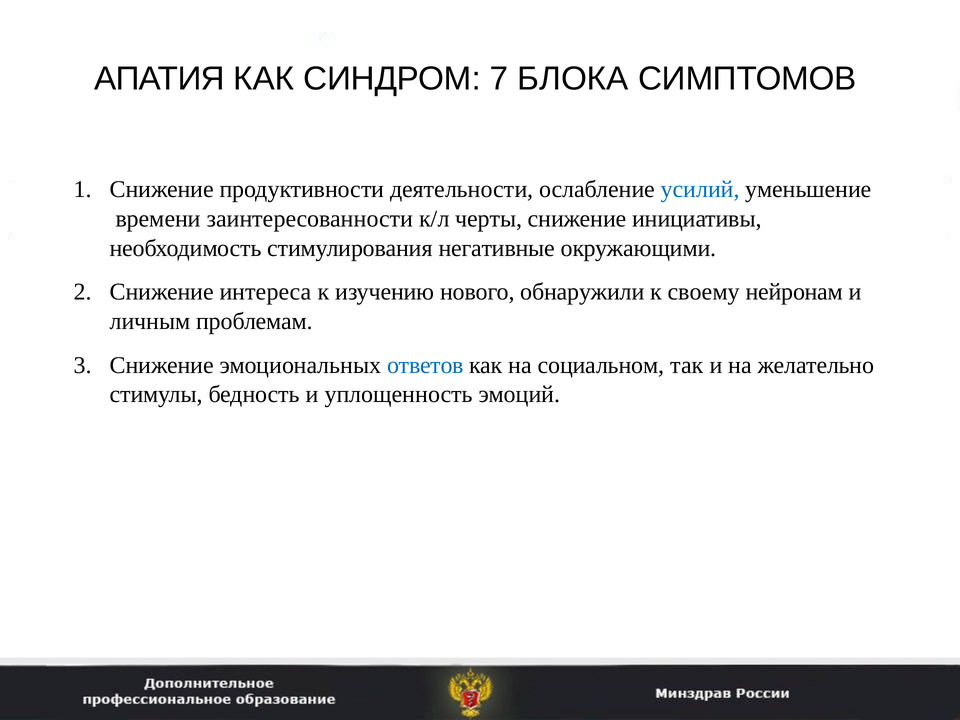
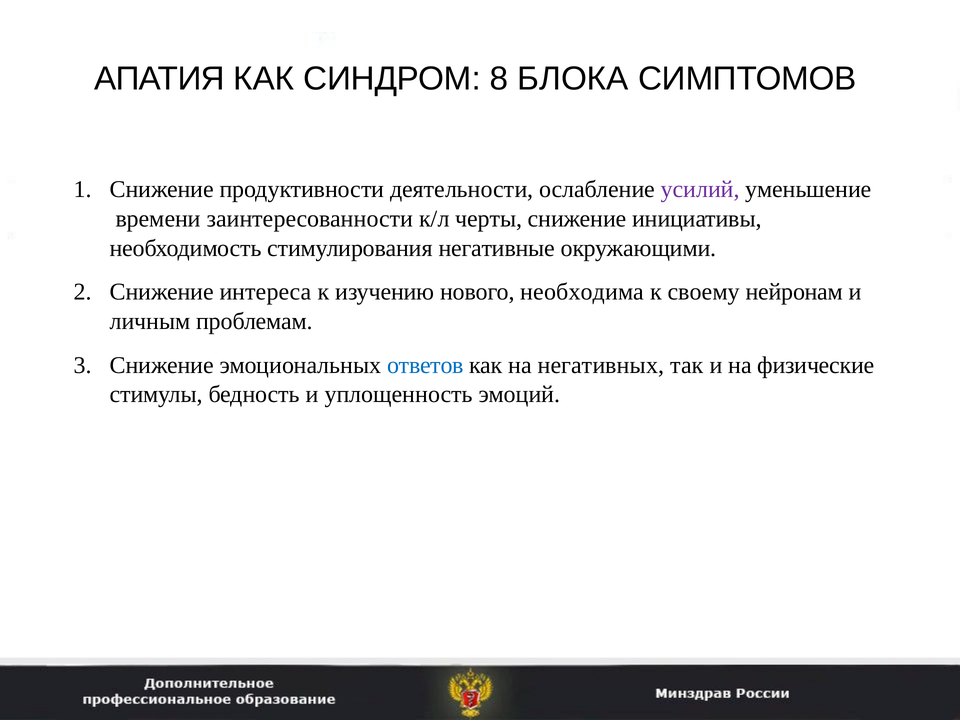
7: 7 -> 8 (499, 79)
усилий colour: blue -> purple (700, 189)
обнаружили: обнаружили -> необходима (582, 292)
социальном: социальном -> негативных (601, 365)
желательно: желательно -> физические (816, 365)
